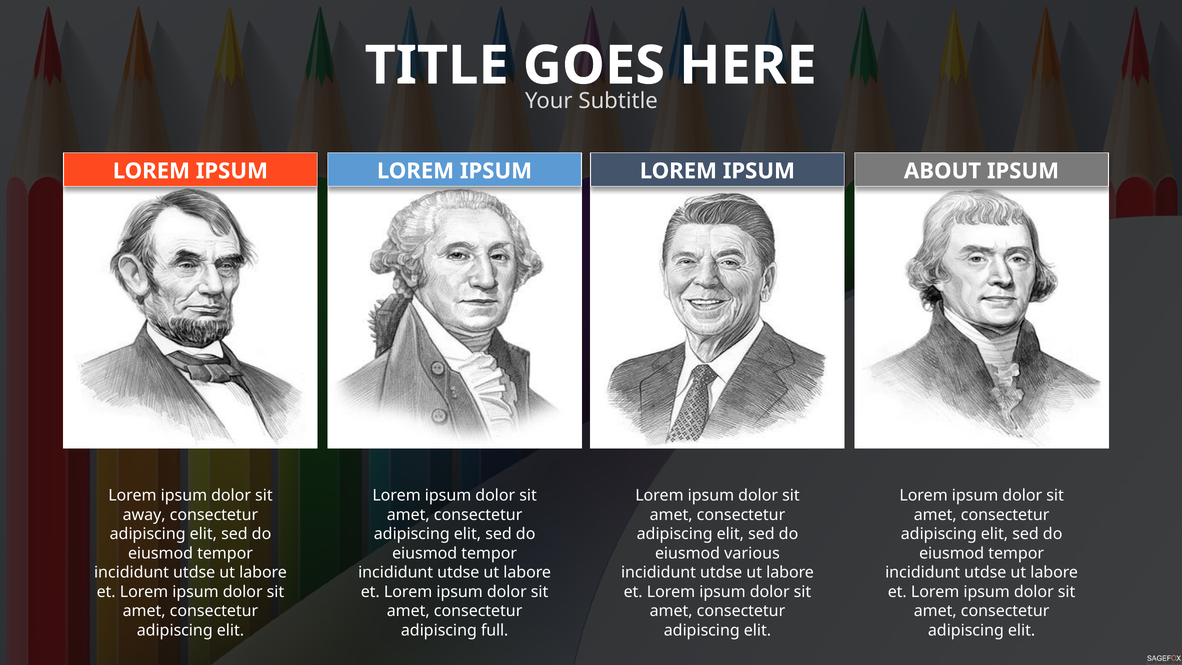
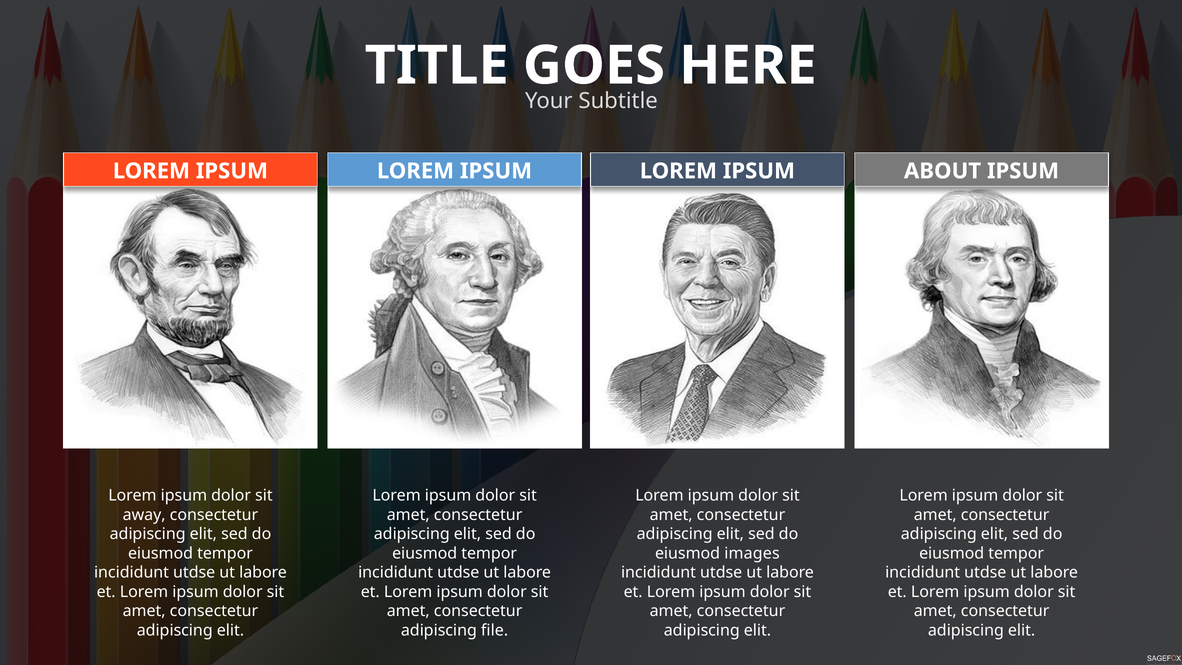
various: various -> images (752, 553)
full: full -> file (495, 630)
